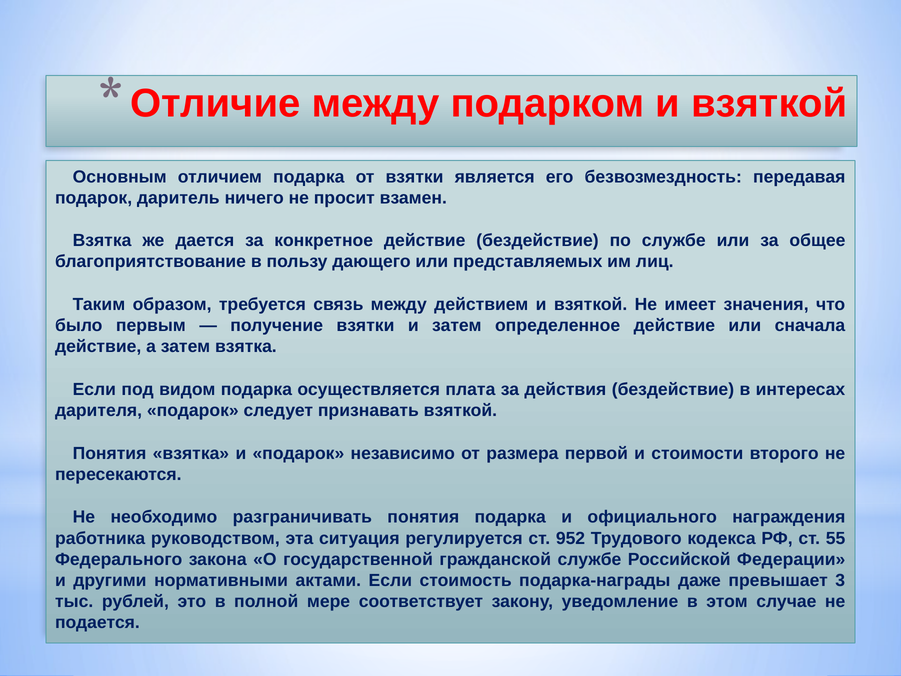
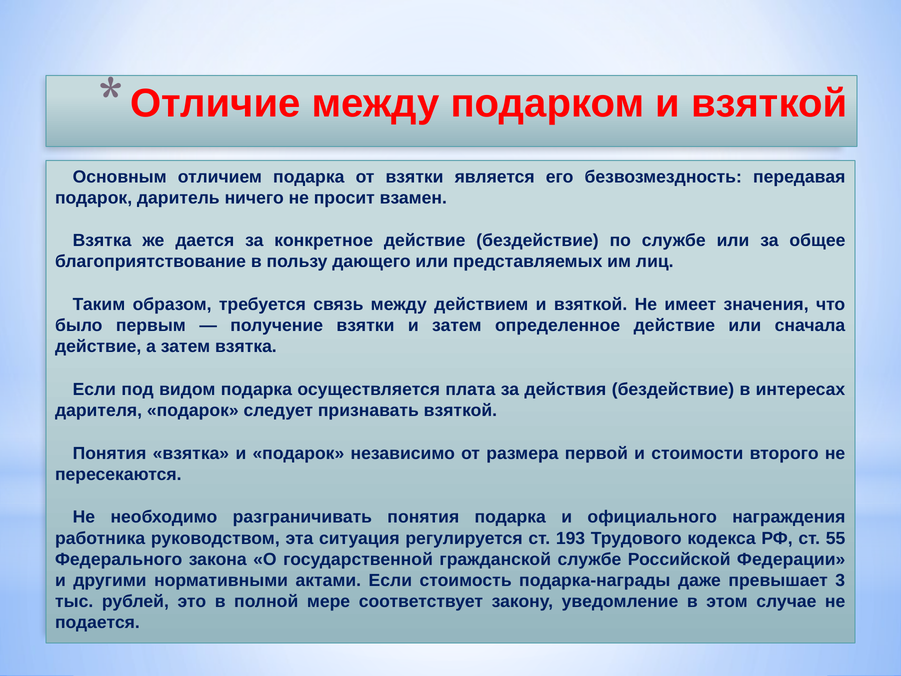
952: 952 -> 193 (570, 538)
